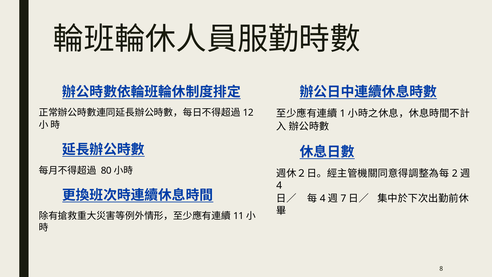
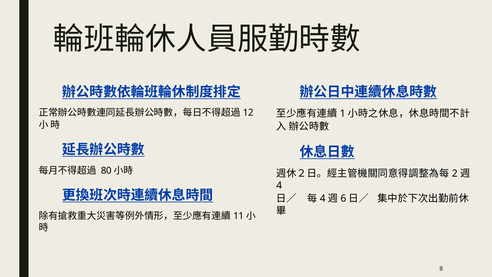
7: 7 -> 6 (343, 198)
